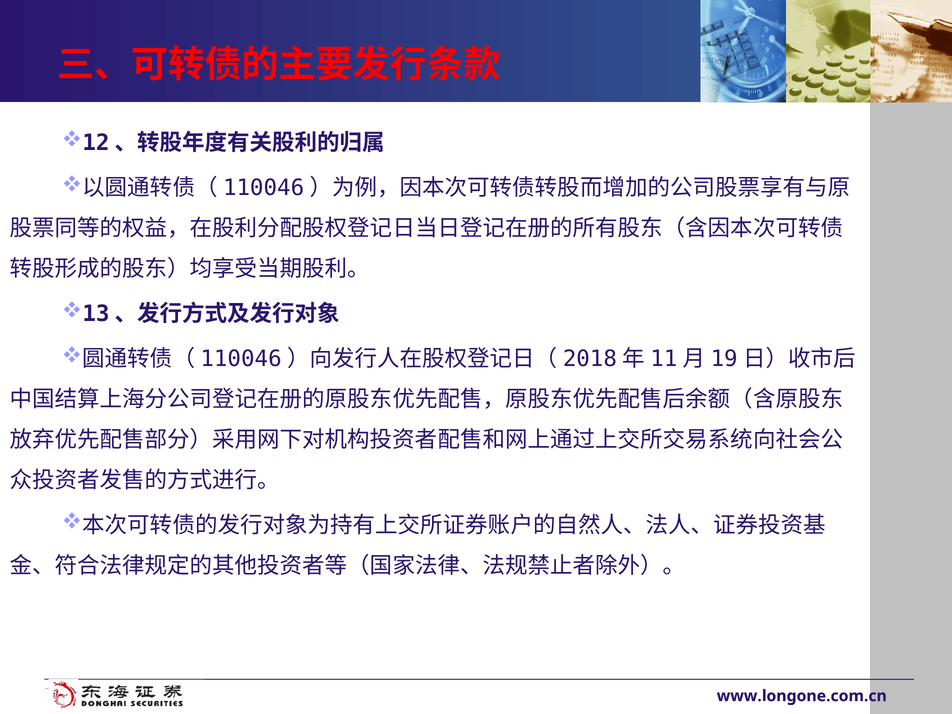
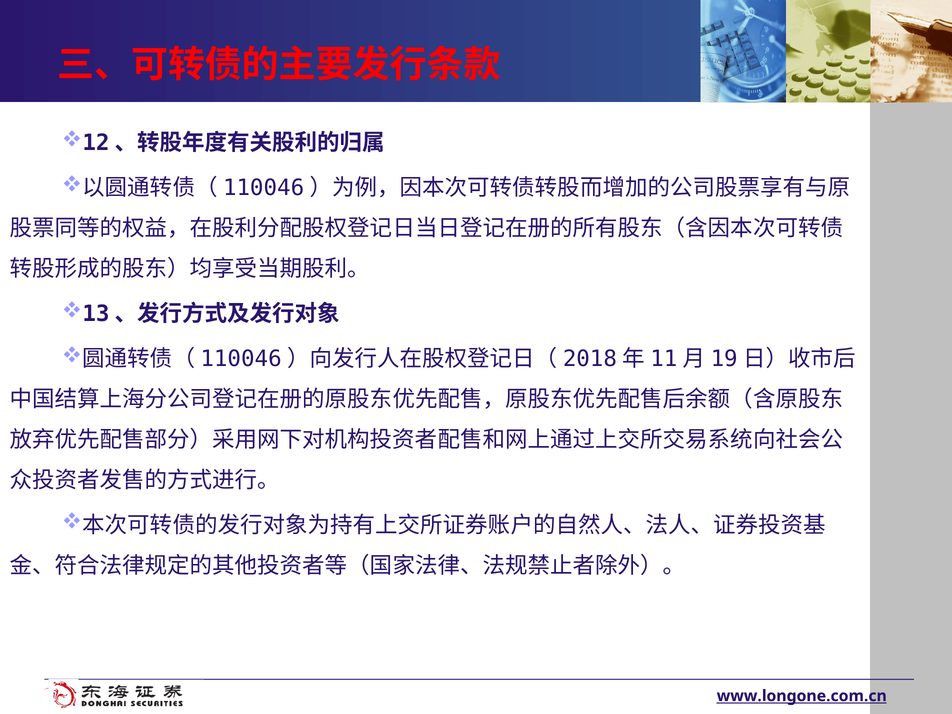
www.longone.com.cn underline: none -> present (802, 696)
